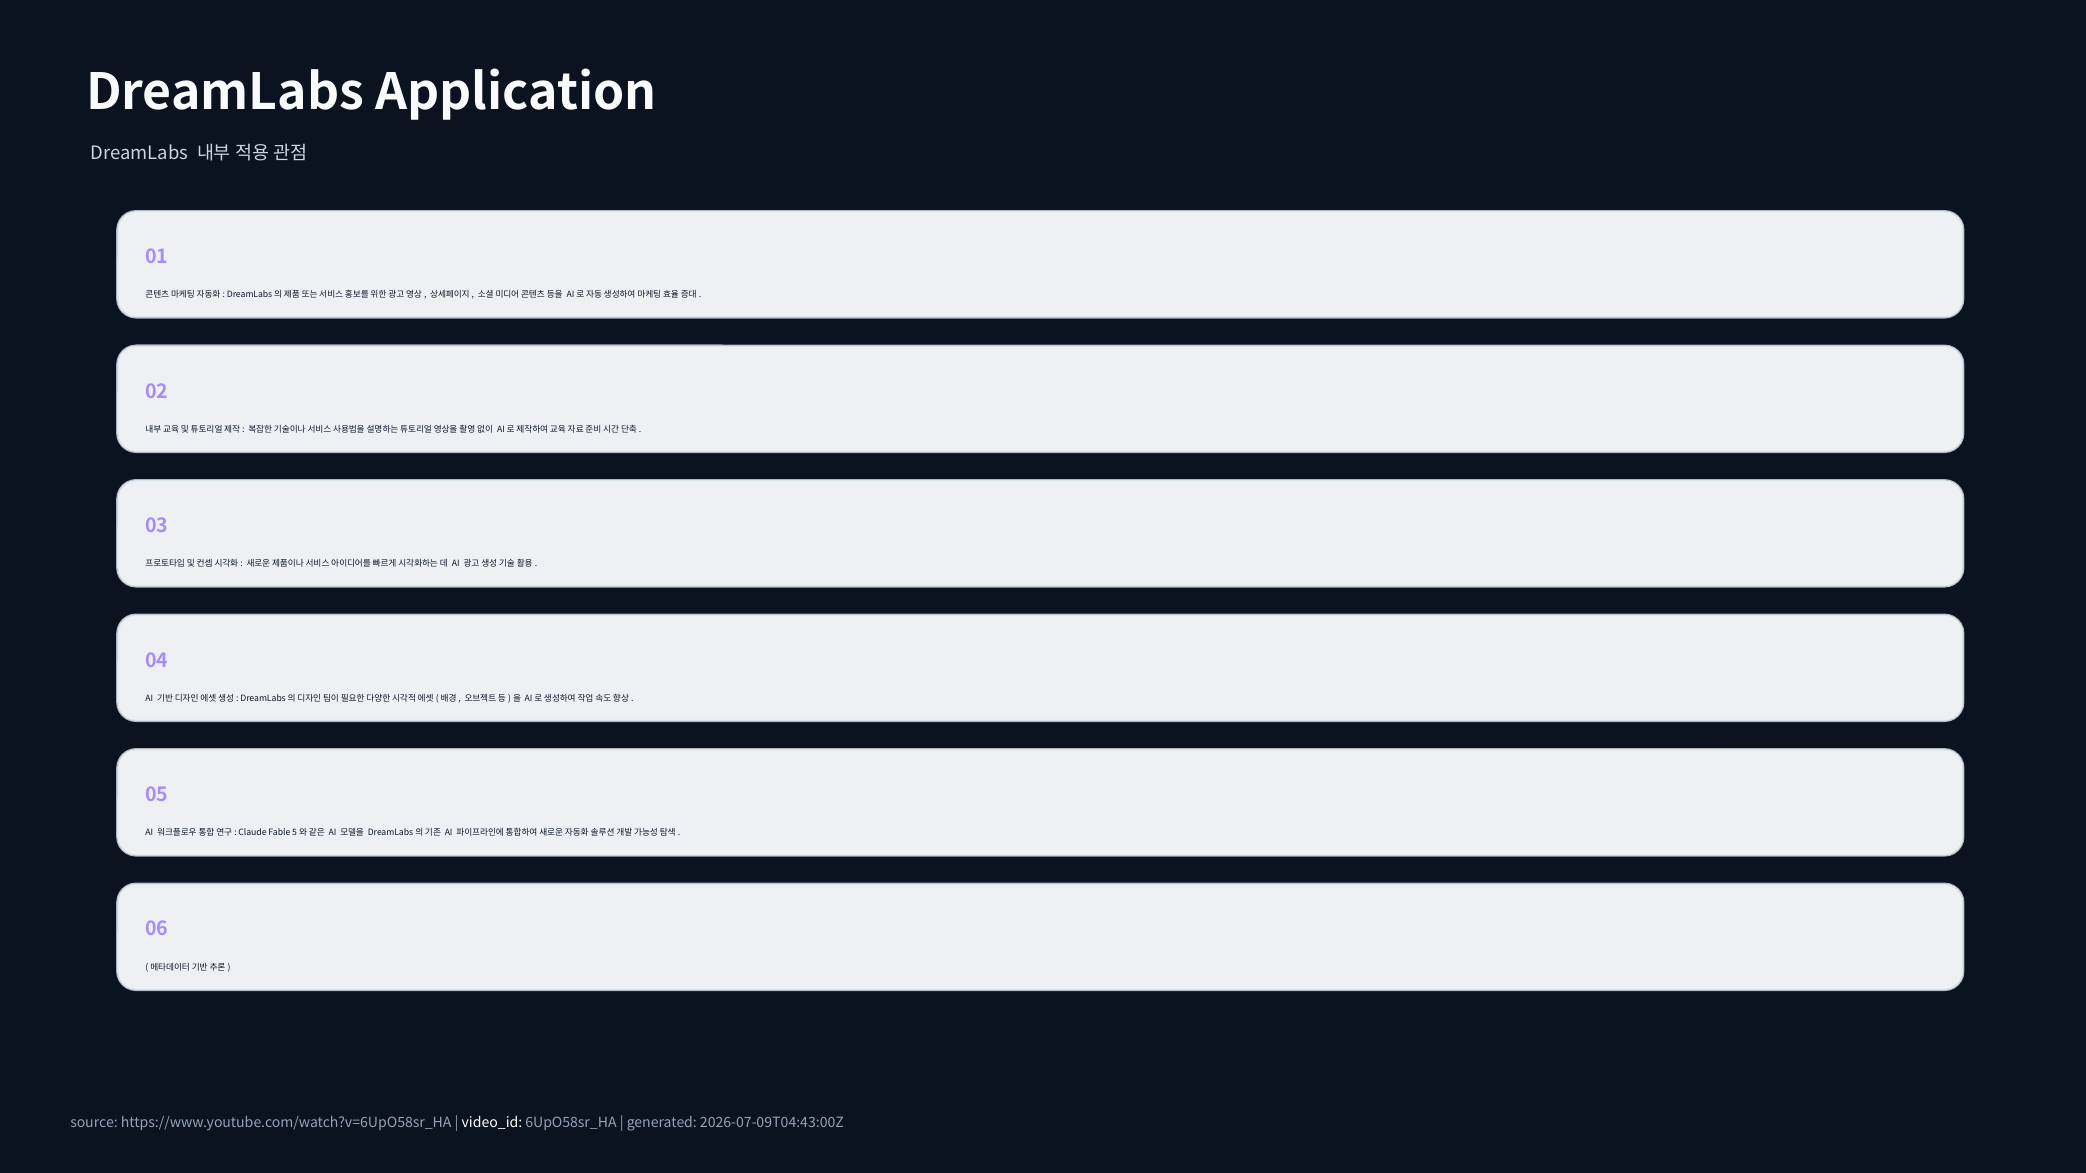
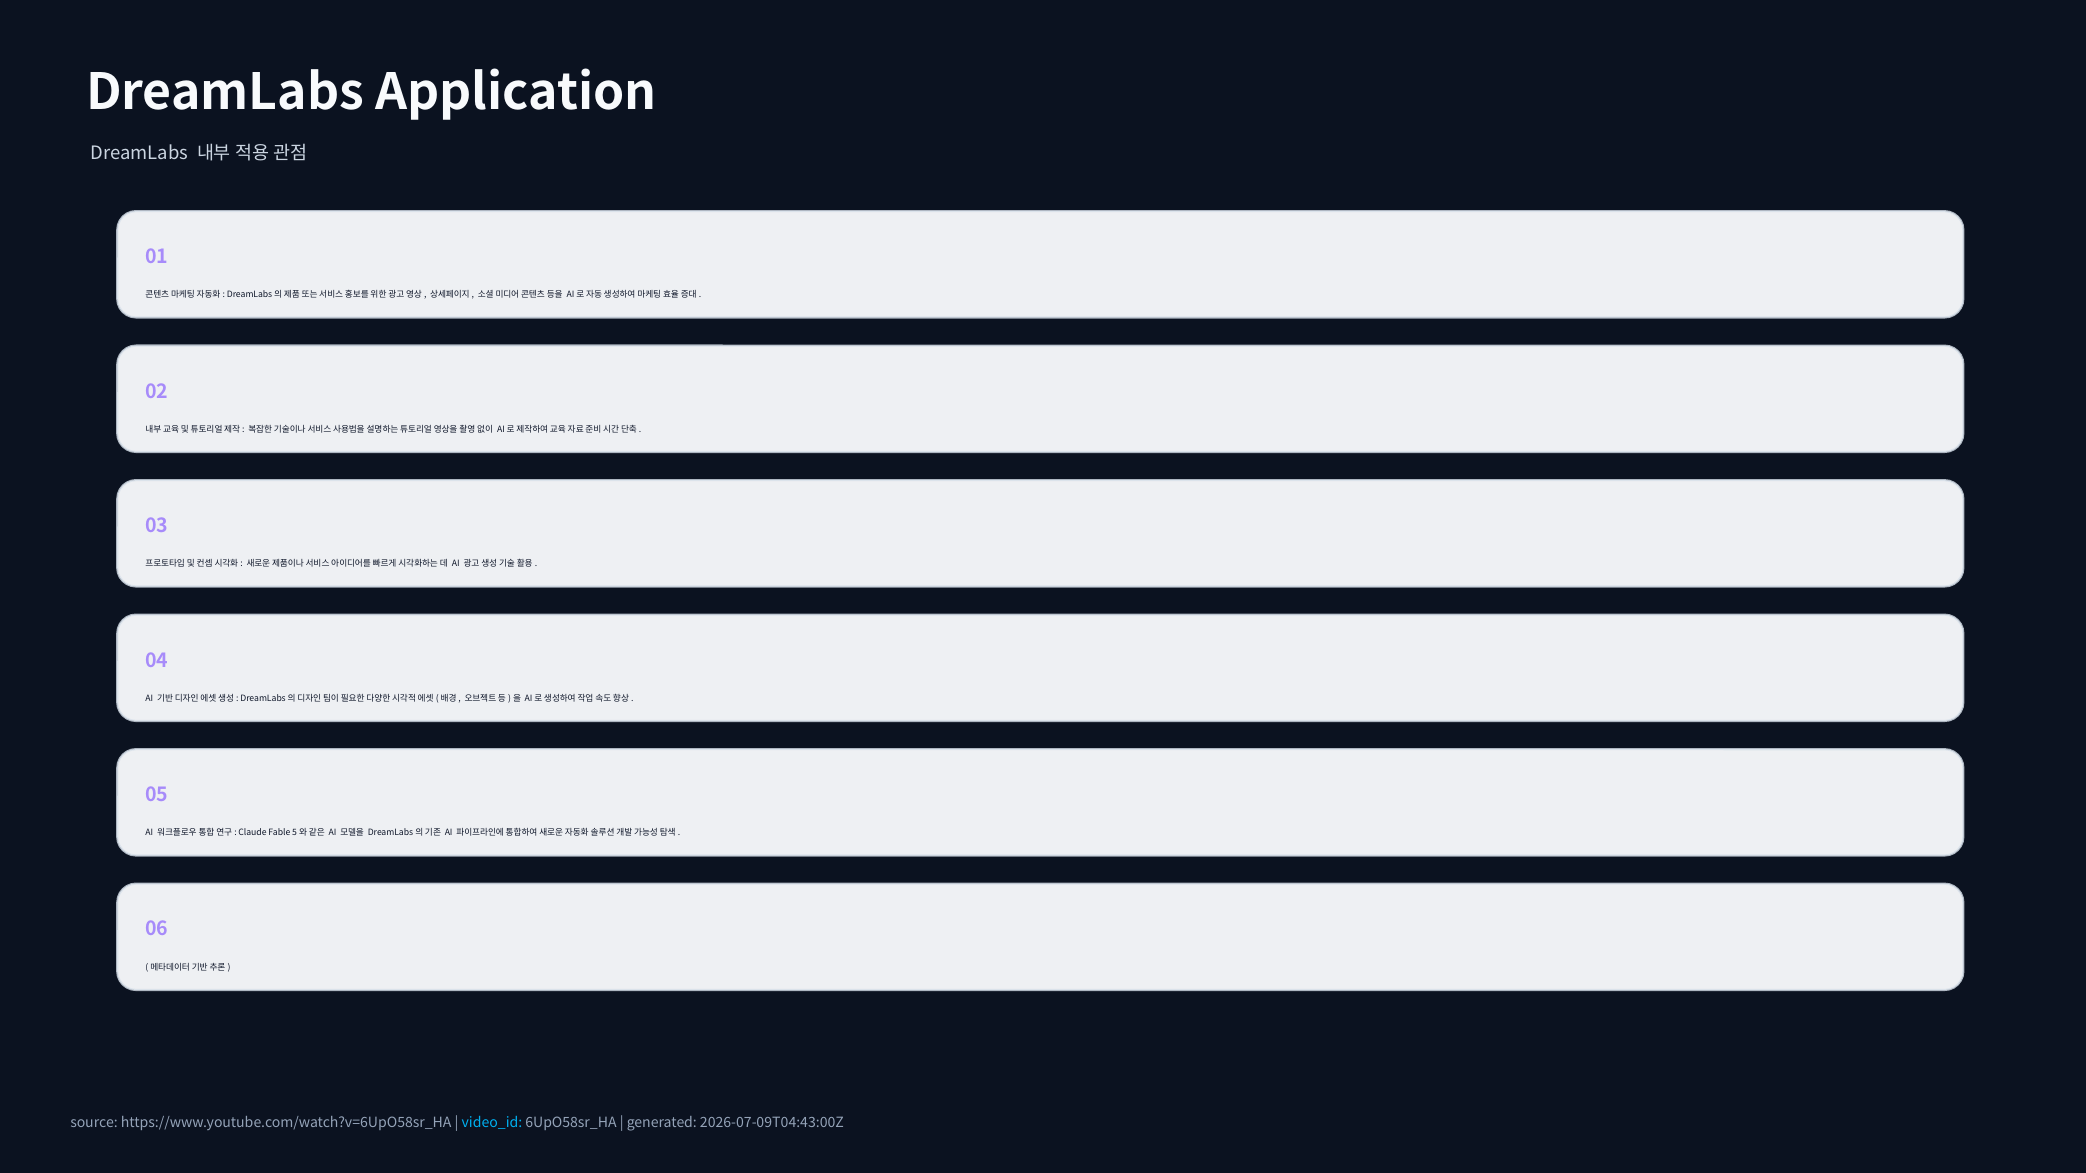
video_id colour: white -> light blue (492, 1123)
